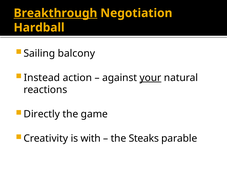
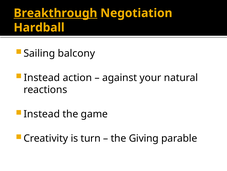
your underline: present -> none (150, 77)
Directly: Directly -> Instead (42, 114)
with: with -> turn (91, 138)
Steaks: Steaks -> Giving (144, 138)
